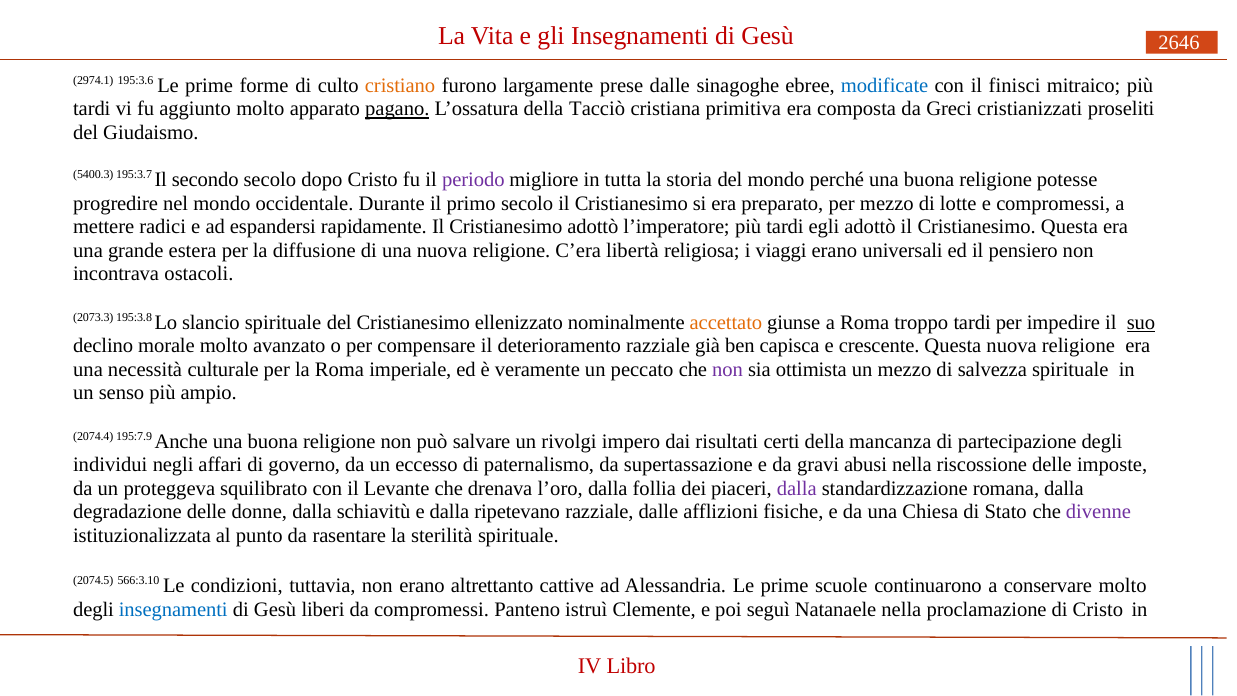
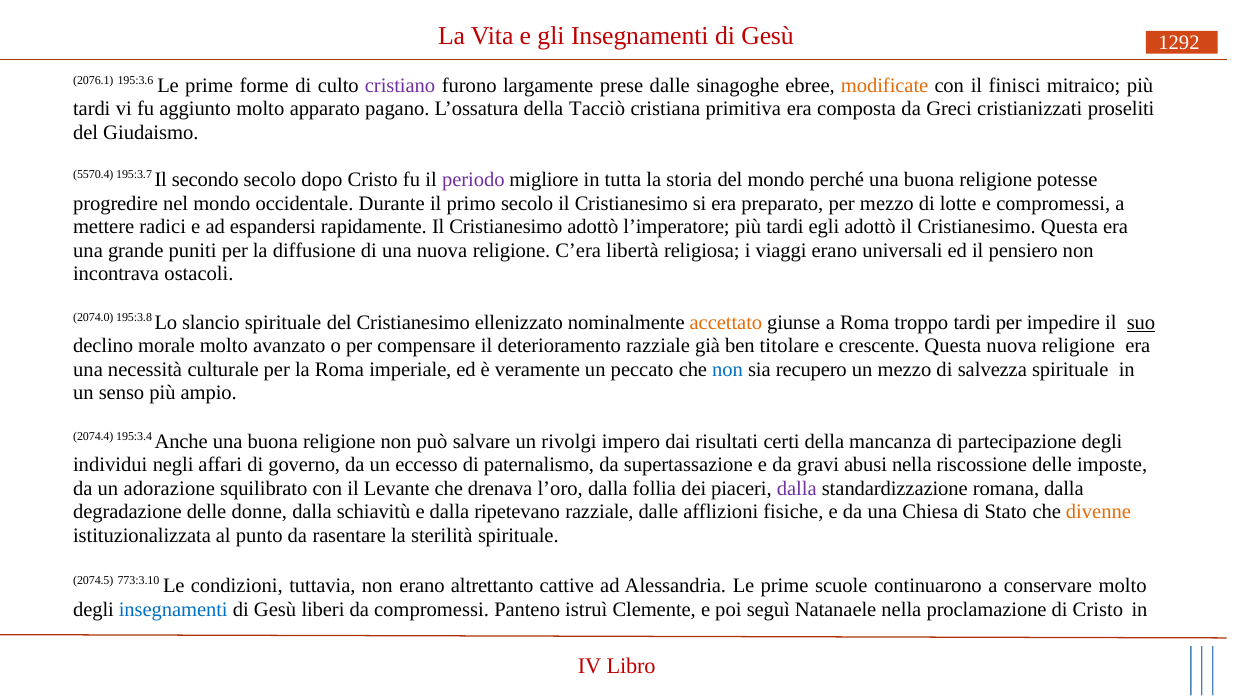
2646: 2646 -> 1292 (1179, 43)
2974.1: 2974.1 -> 2076.1 (93, 81)
cristiano colour: orange -> purple (400, 86)
modificate colour: blue -> orange (885, 86)
pagano underline: present -> none (397, 109)
5400.3: 5400.3 -> 5570.4 (93, 175)
estera: estera -> puniti (193, 251)
2073.3: 2073.3 -> 2074.0 (93, 318)
capisca: capisca -> titolare (789, 346)
non colour: purple -> blue (728, 370)
ottimista: ottimista -> recupero (811, 370)
195:7.9: 195:7.9 -> 195:3.4 (134, 437)
proteggeva: proteggeva -> adorazione (169, 489)
divenne colour: purple -> orange (1098, 513)
566:3.10: 566:3.10 -> 773:3.10 (138, 581)
